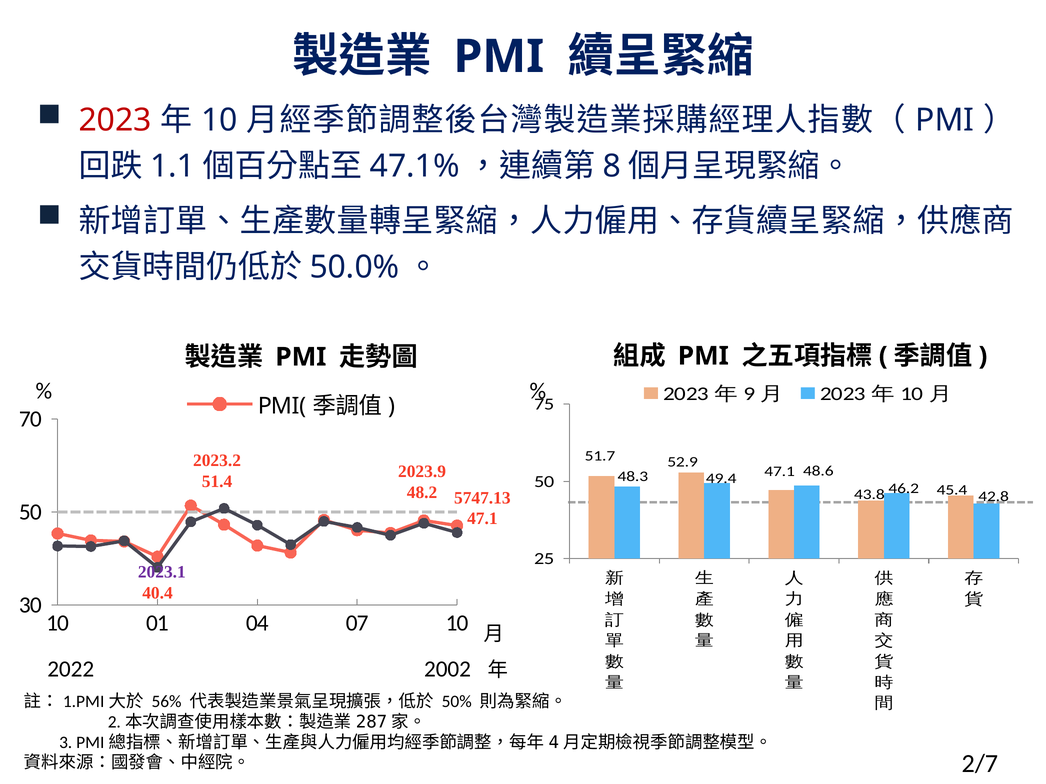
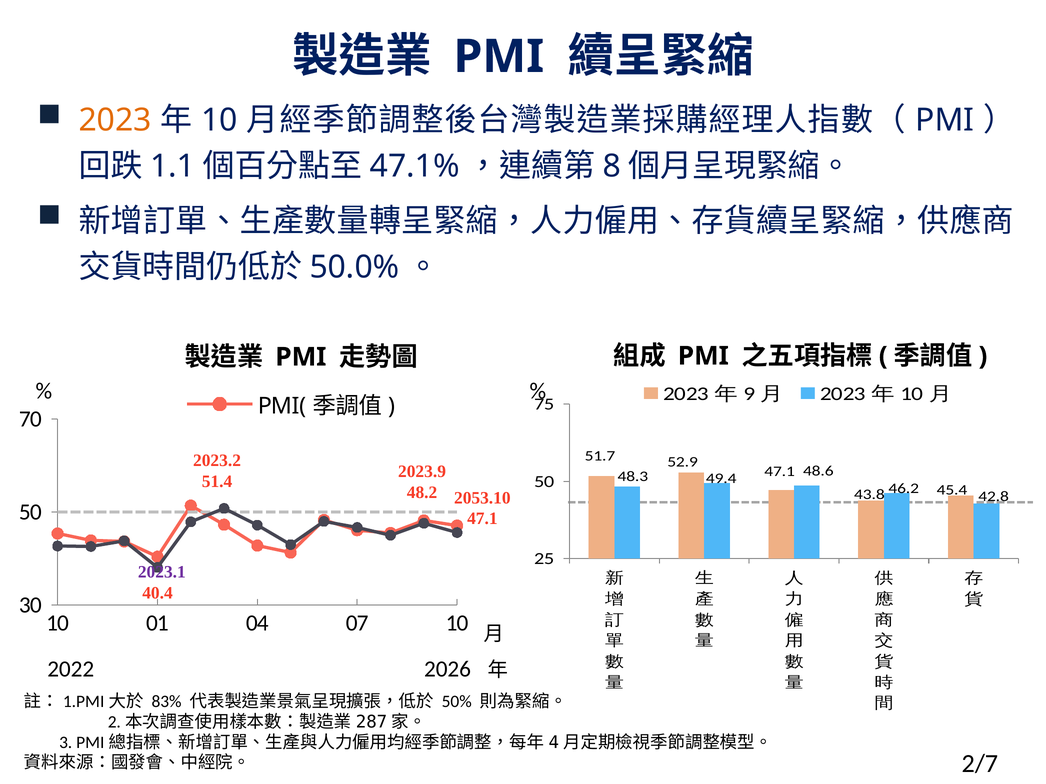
2023 colour: red -> orange (115, 121)
5747.13: 5747.13 -> 2053.10 (482, 498)
2002: 2002 -> 2026 (448, 669)
56%: 56% -> 83% (167, 702)
